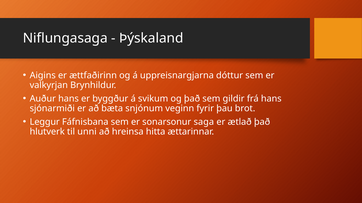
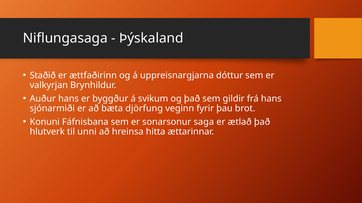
Aigins: Aigins -> Staðið (43, 76)
snjónum: snjónum -> djörfung (144, 109)
Leggur: Leggur -> Konuni (45, 122)
